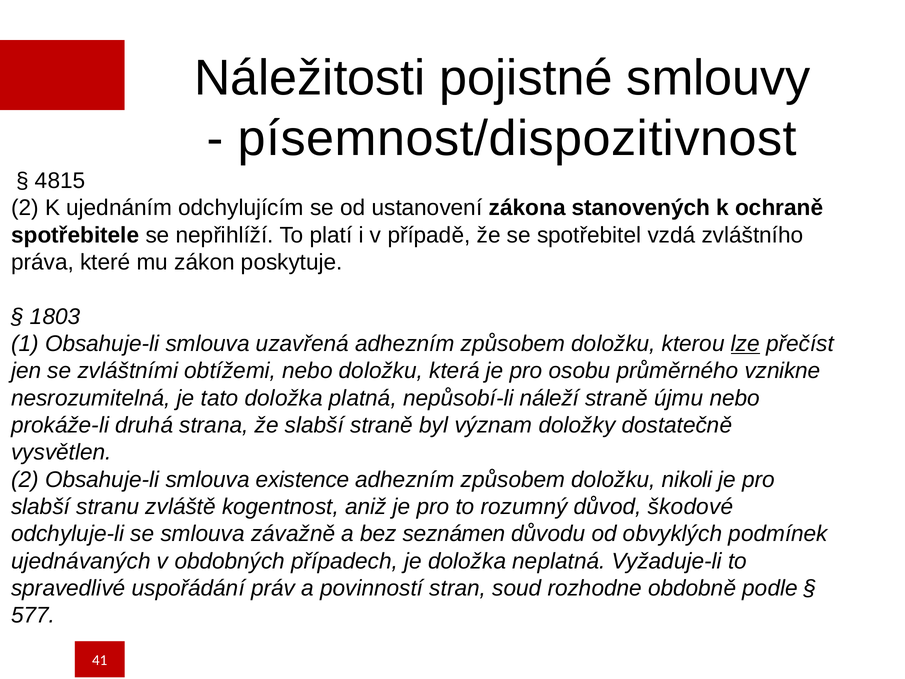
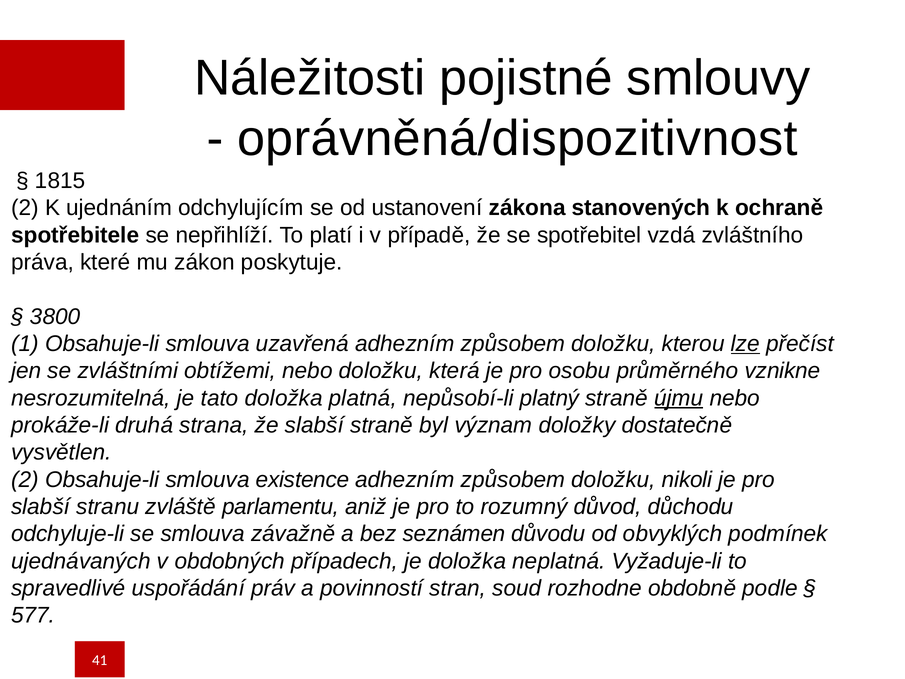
písemnost/dispozitivnost: písemnost/dispozitivnost -> oprávněná/dispozitivnost (517, 138)
4815: 4815 -> 1815 (60, 181)
1803: 1803 -> 3800 (55, 317)
náleží: náleží -> platný (550, 398)
újmu underline: none -> present (679, 398)
kogentnost: kogentnost -> parlamentu (281, 507)
škodové: škodové -> důchodu (691, 507)
